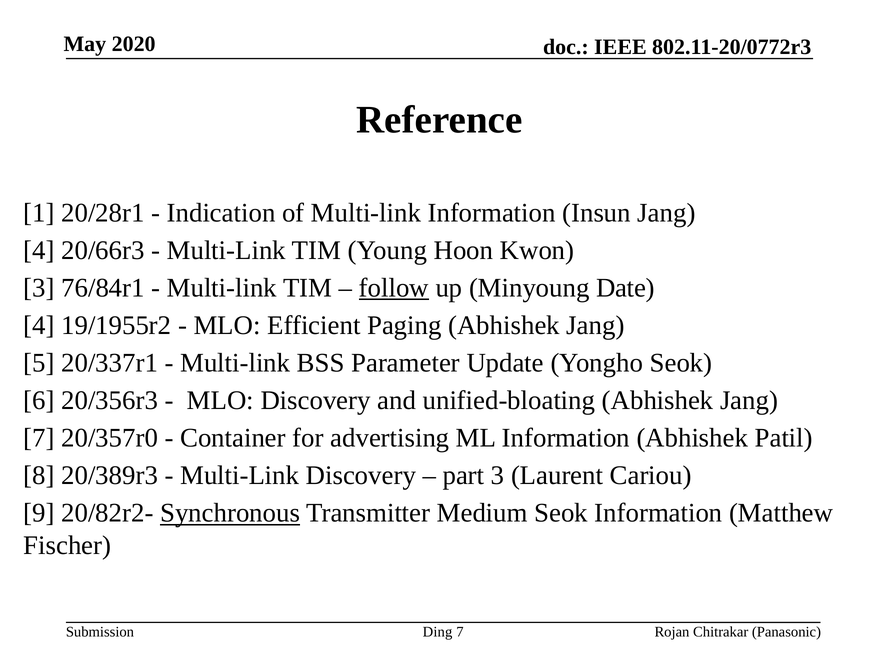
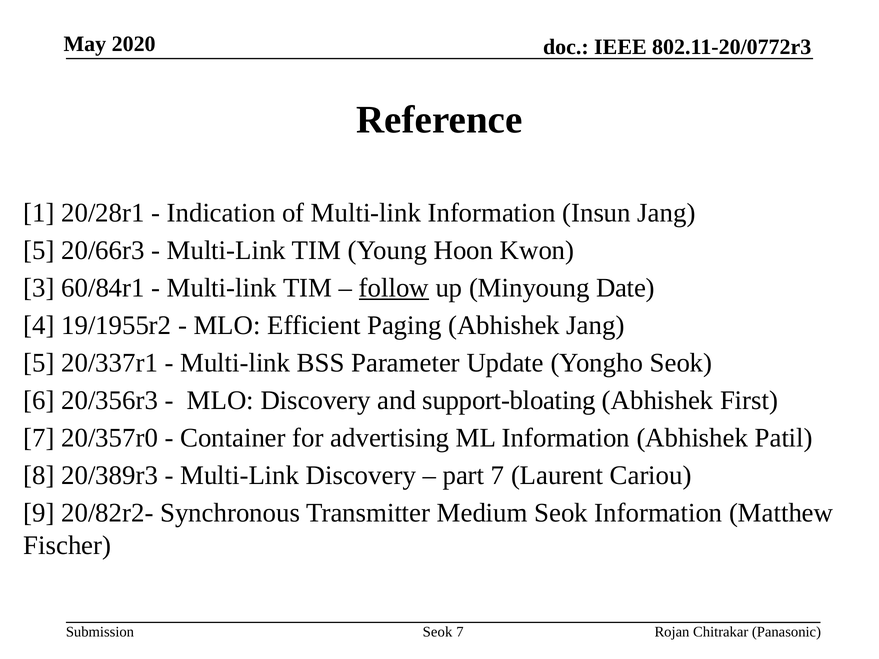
4: 4 -> 5 (39, 250)
76/84r1: 76/84r1 -> 60/84r1 (103, 288)
unified-bloating: unified-bloating -> support-bloating (509, 401)
Jang: Jang -> First (749, 401)
part 3: 3 -> 7 (498, 476)
Synchronous underline: present -> none (230, 513)
Ding: Ding -> Seok (438, 632)
